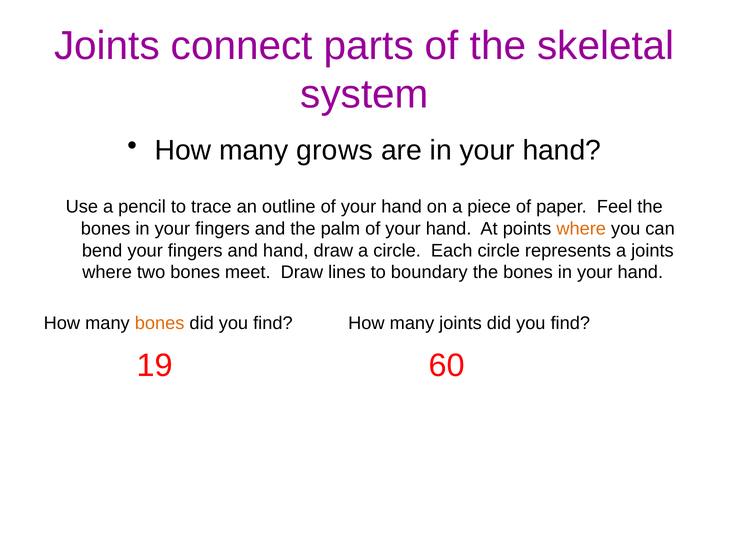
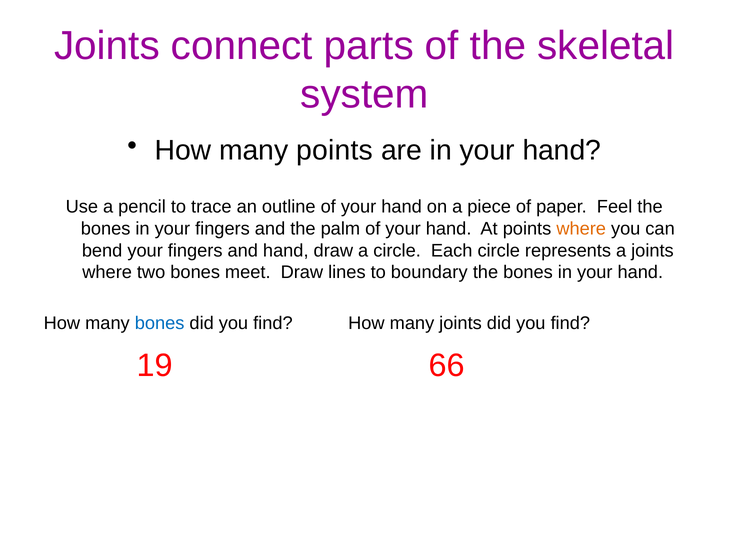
many grows: grows -> points (335, 150)
bones colour: orange -> blue (160, 323)
60: 60 -> 66 (447, 365)
